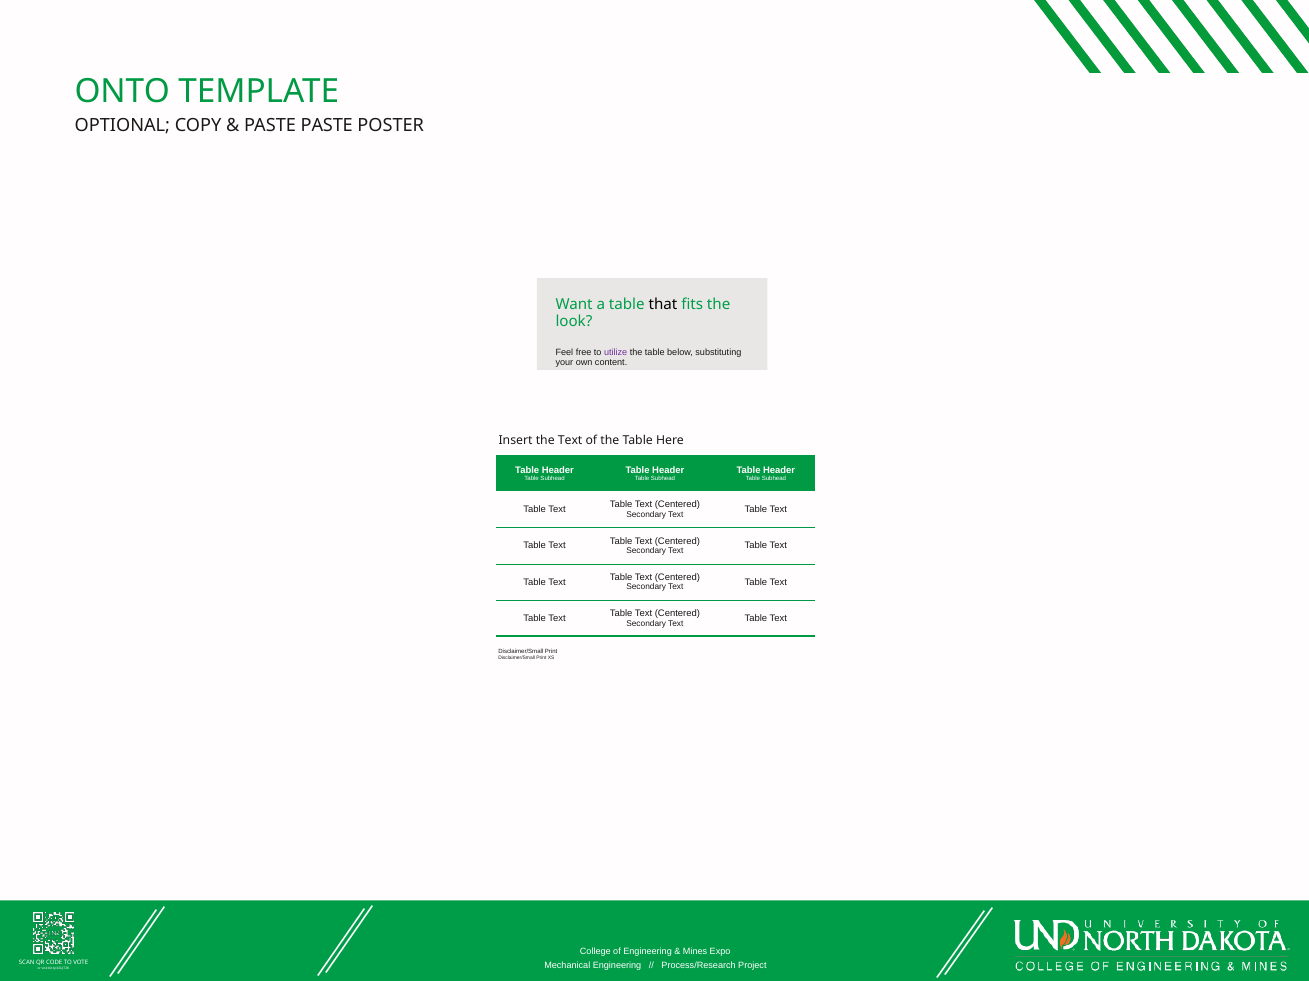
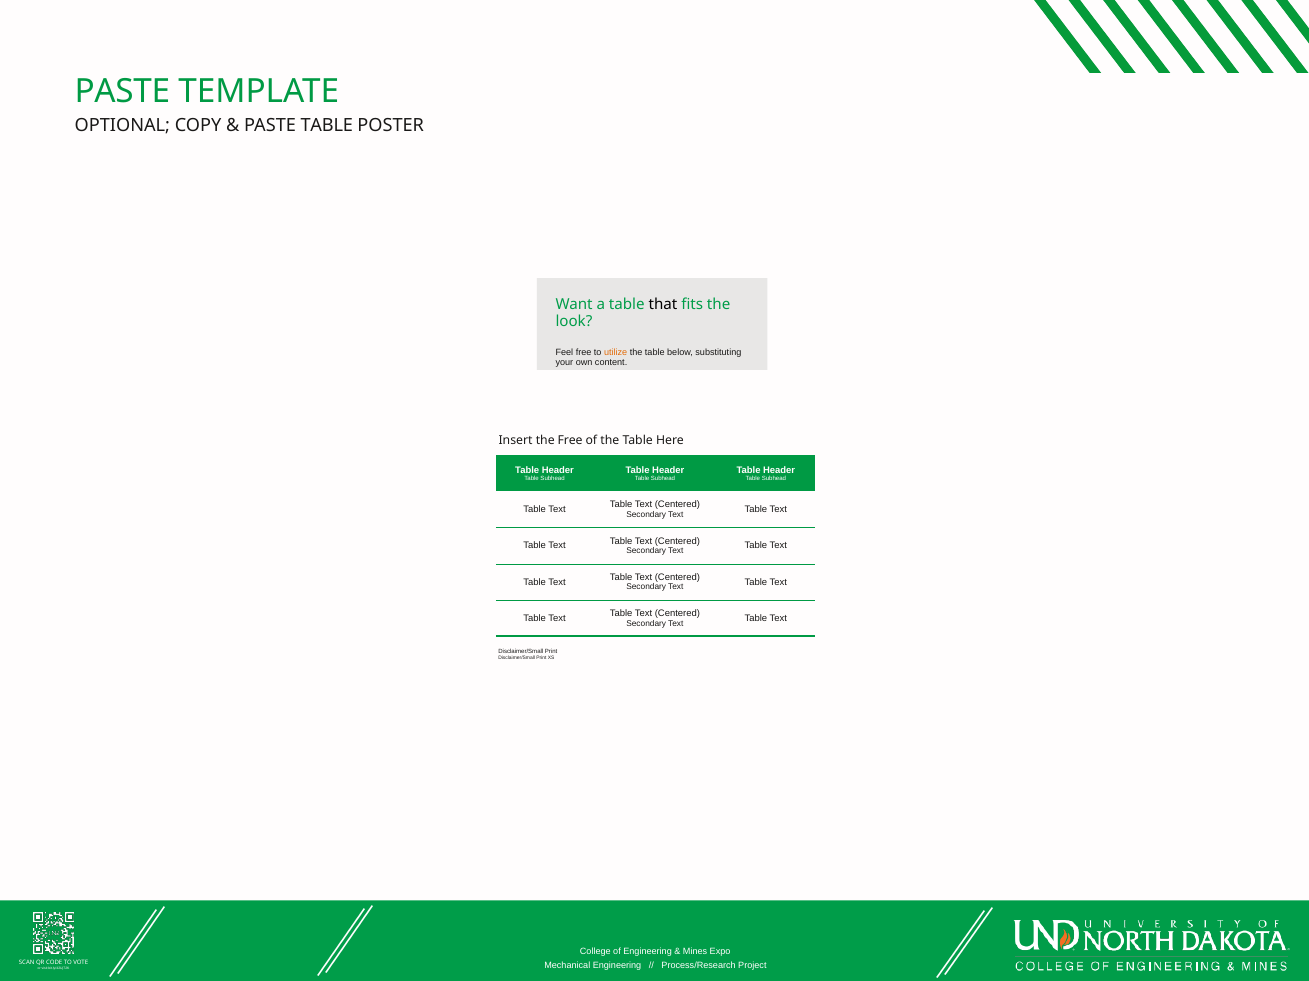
ONTO: ONTO -> PASTE (122, 92)
PASTE PASTE: PASTE -> TABLE (327, 125)
utilize colour: purple -> orange (616, 353)
the Text: Text -> Free (570, 441)
